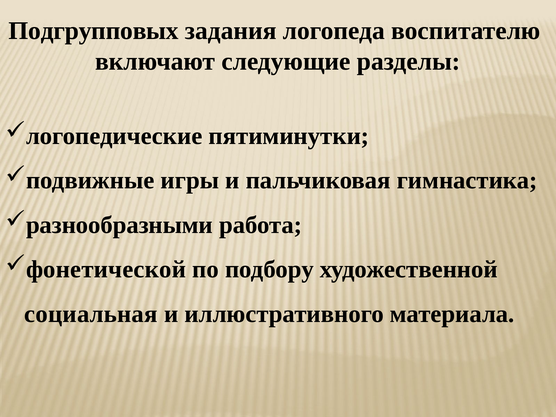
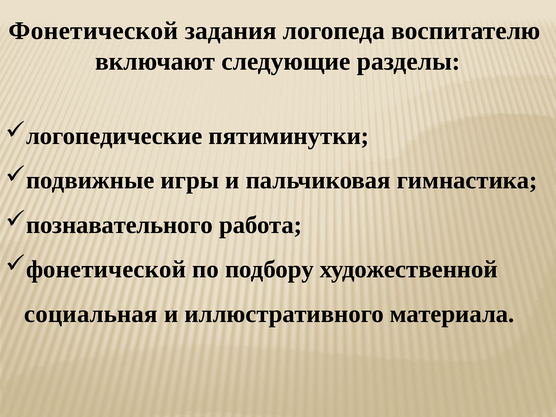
Подгрупповых: Подгрупповых -> Фонетической (93, 31)
разнообразными: разнообразными -> познавательного (119, 225)
